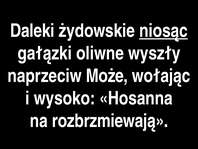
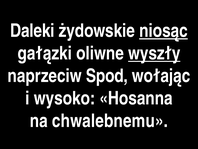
wyszły underline: none -> present (154, 53)
Może: Może -> Spod (107, 76)
rozbrzmiewają: rozbrzmiewają -> chwalebnemu (110, 120)
